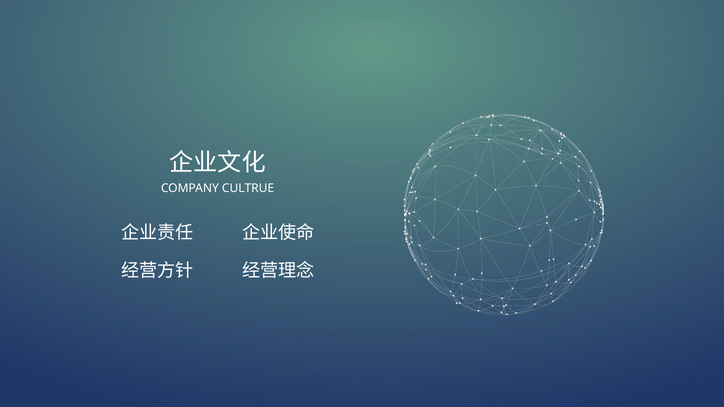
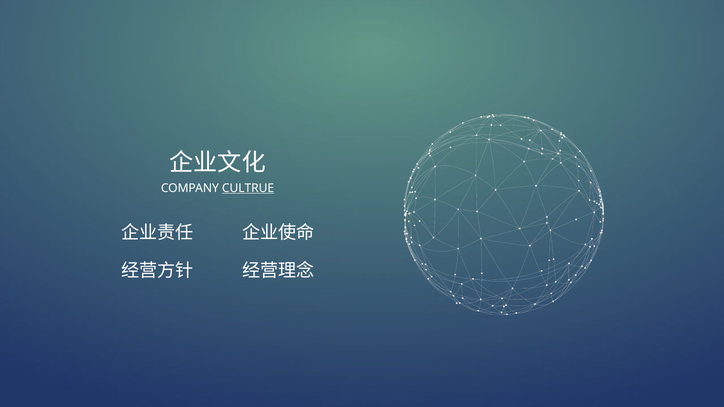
CULTRUE underline: none -> present (248, 188)
